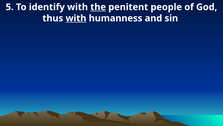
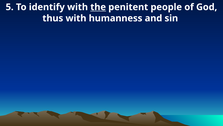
with underline: present -> none (76, 18)
